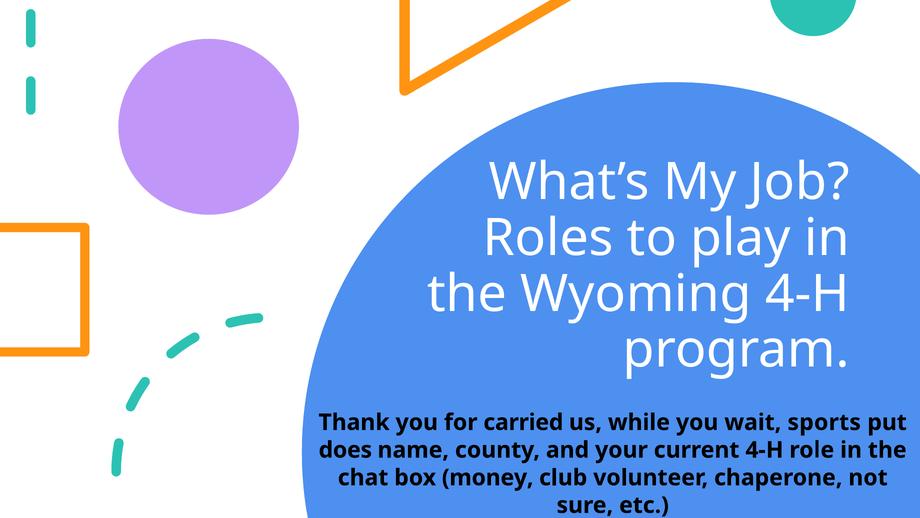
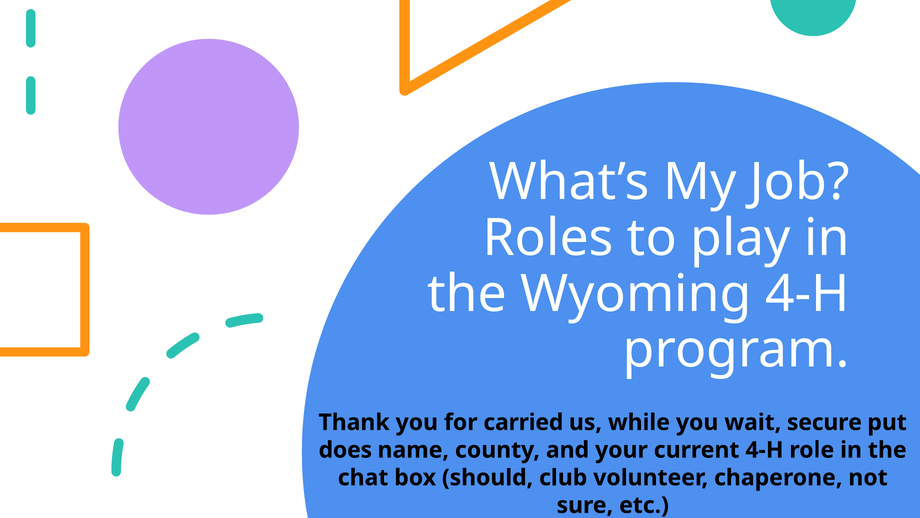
sports: sports -> secure (824, 422)
money: money -> should (488, 477)
